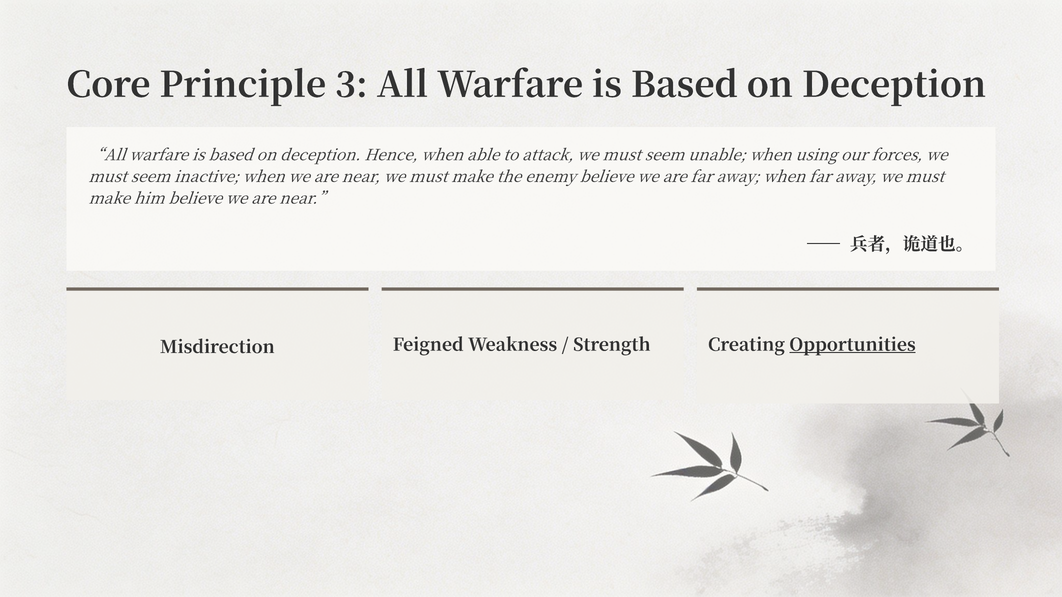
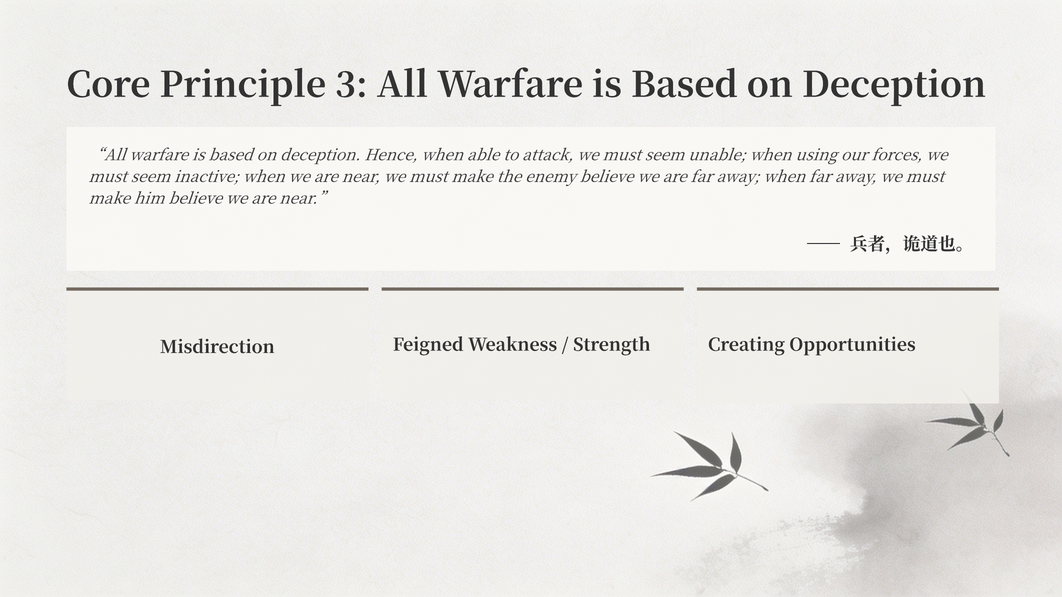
Opportunities underline: present -> none (853, 345)
